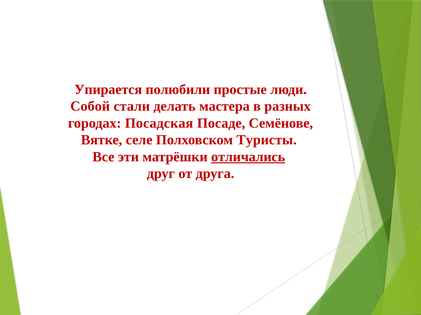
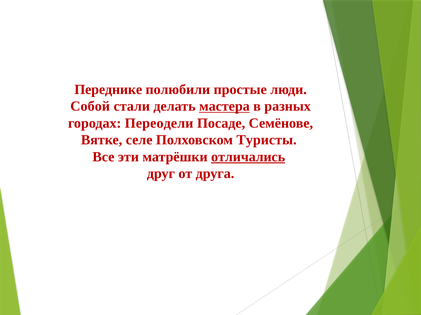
Упирается: Упирается -> Переднике (108, 90)
мастера underline: none -> present (224, 107)
Посадская: Посадская -> Переодели (159, 123)
